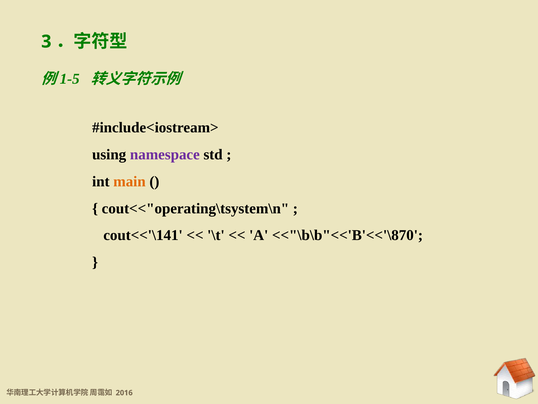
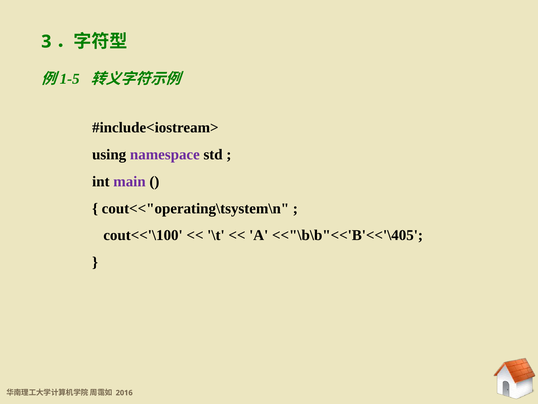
main colour: orange -> purple (129, 181)
cout<<'\141: cout<<'\141 -> cout<<'\100 (143, 235)
<<"\b\b"<<'B'<<'\870: <<"\b\b"<<'B'<<'\870 -> <<"\b\b"<<'B'<<'\405 (347, 235)
